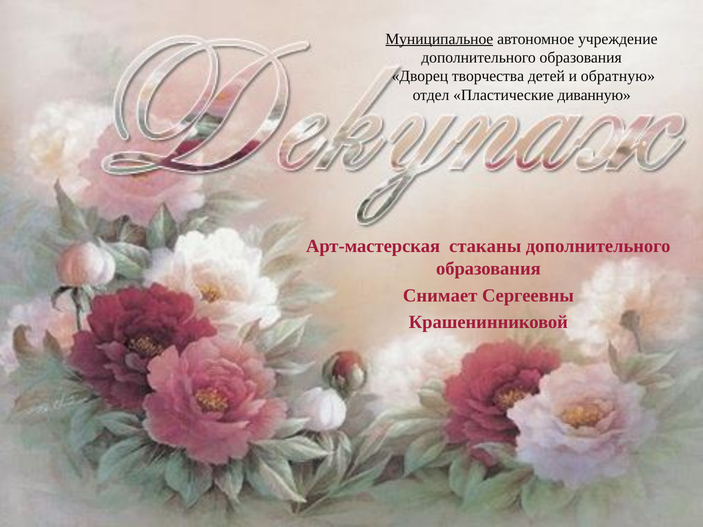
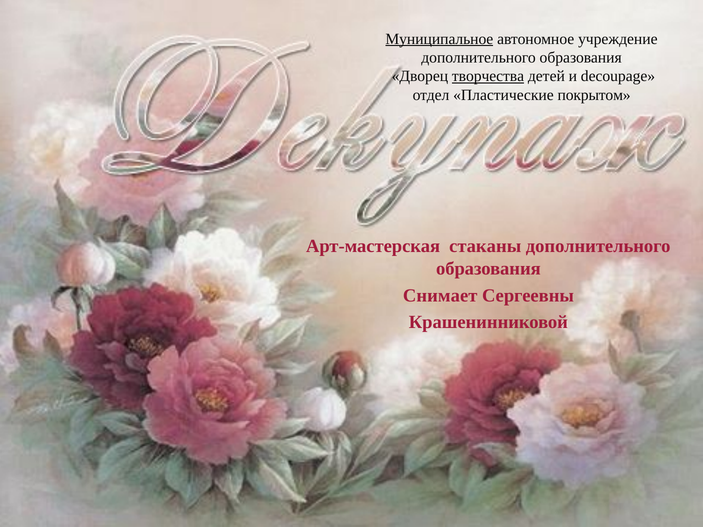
творчества underline: none -> present (488, 76)
обратную: обратную -> decoupage (618, 76)
диванную: диванную -> покрытом (594, 95)
